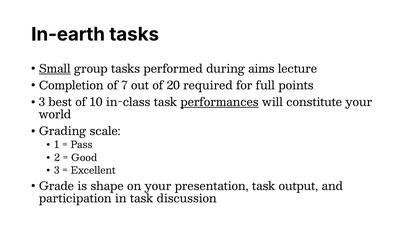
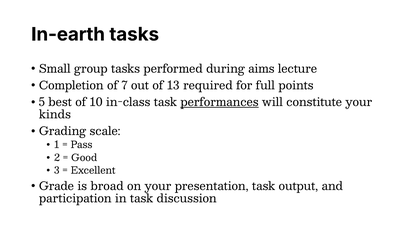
Small underline: present -> none (55, 69)
20: 20 -> 13 (173, 86)
3: 3 -> 5 (42, 102)
world: world -> kinds (55, 115)
shape: shape -> broad (107, 186)
